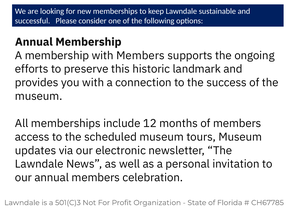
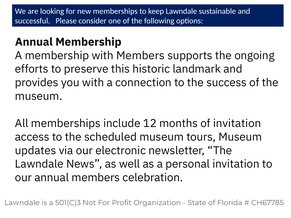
of members: members -> invitation (237, 123)
